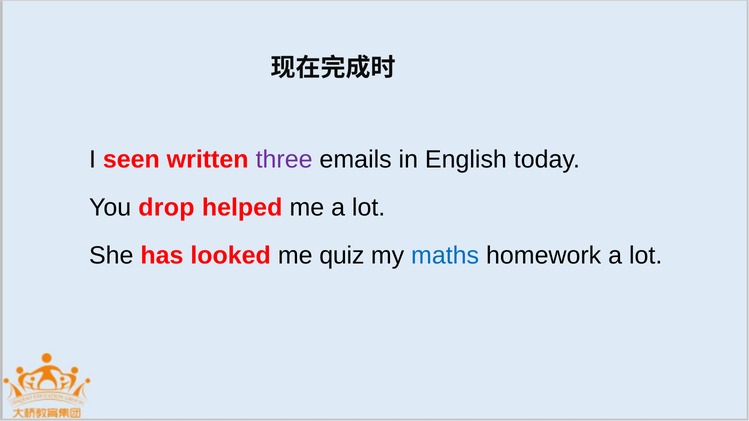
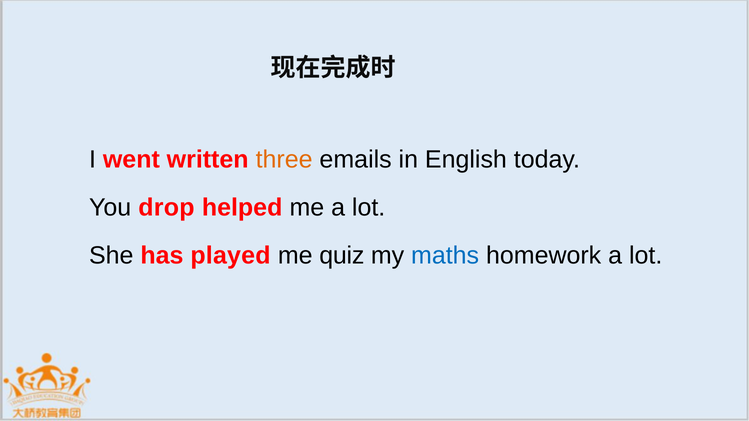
seen: seen -> went (131, 160)
three colour: purple -> orange (284, 160)
looked: looked -> played (230, 255)
